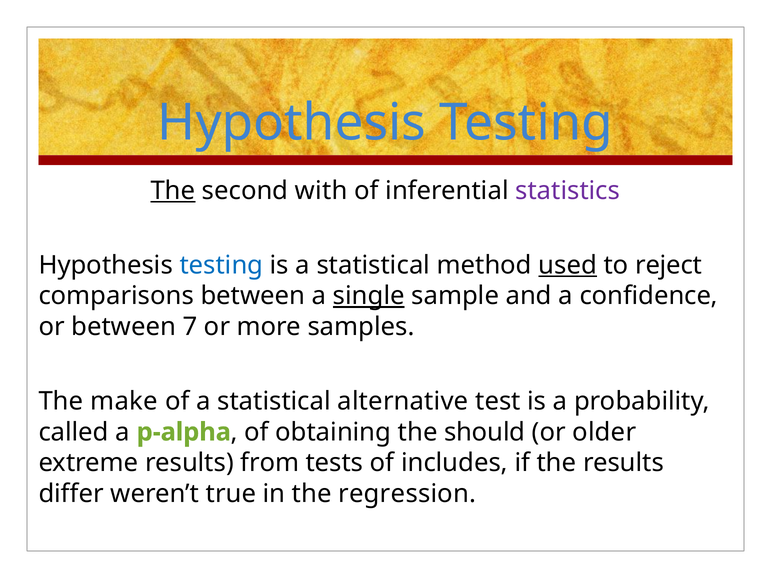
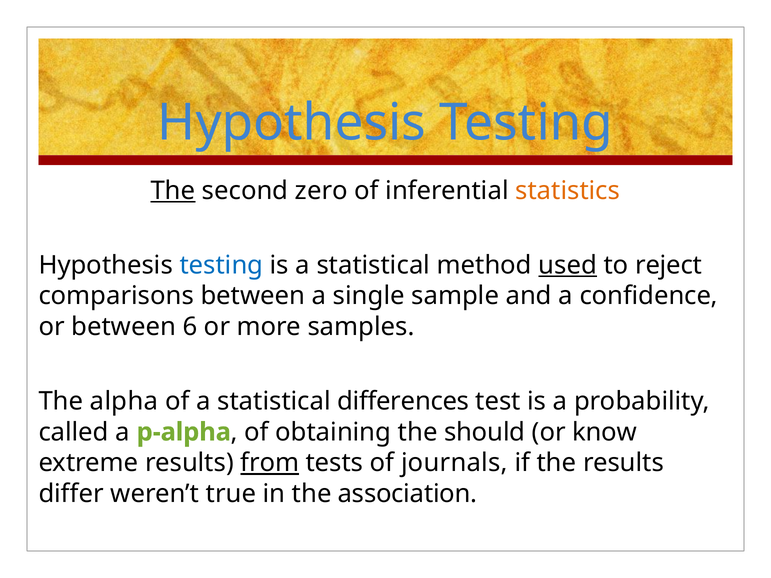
with: with -> zero (321, 191)
statistics colour: purple -> orange (568, 191)
single underline: present -> none (369, 296)
7: 7 -> 6 (190, 327)
make: make -> alpha (124, 401)
alternative: alternative -> differences (403, 401)
older: older -> know (605, 432)
from underline: none -> present (270, 463)
includes: includes -> journals (454, 463)
regression: regression -> association (408, 494)
